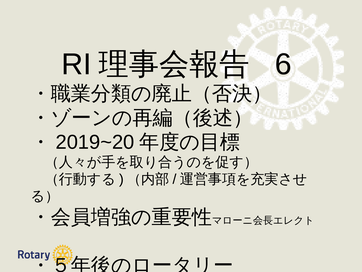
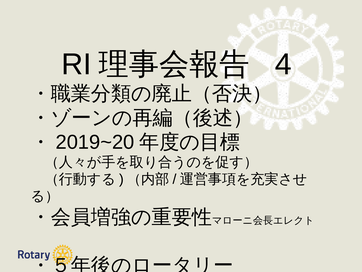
6: 6 -> 4 (283, 64)
